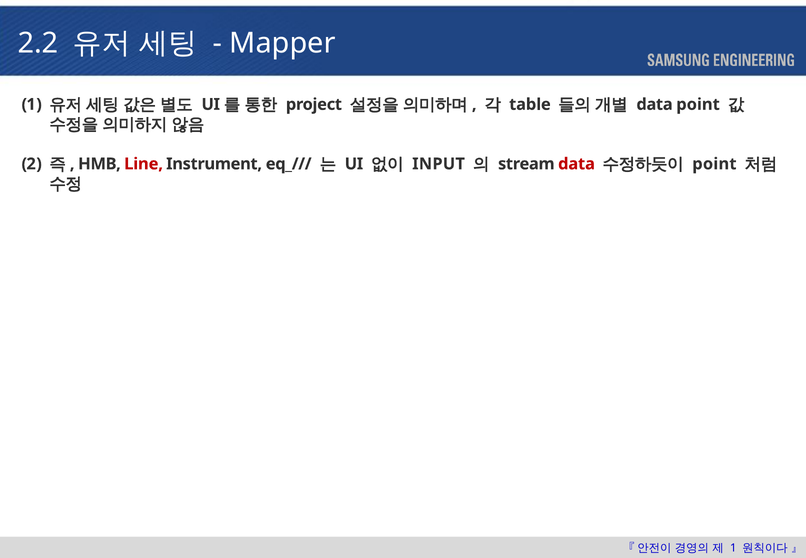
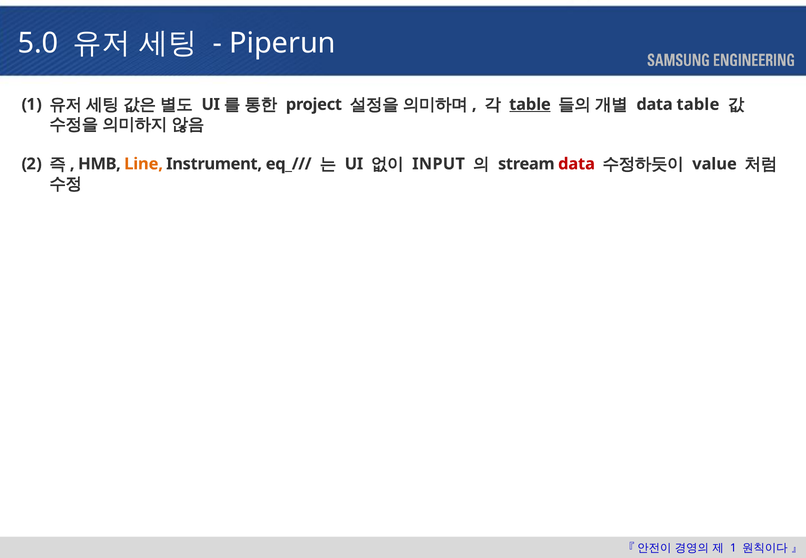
2.2: 2.2 -> 5.0 (38, 43)
Mapper: Mapper -> Piperun (283, 43)
table underline: none -> present (530, 104)
data point: point -> table (698, 104)
Line colour: red -> orange (144, 164)
point: point -> value (715, 164)
